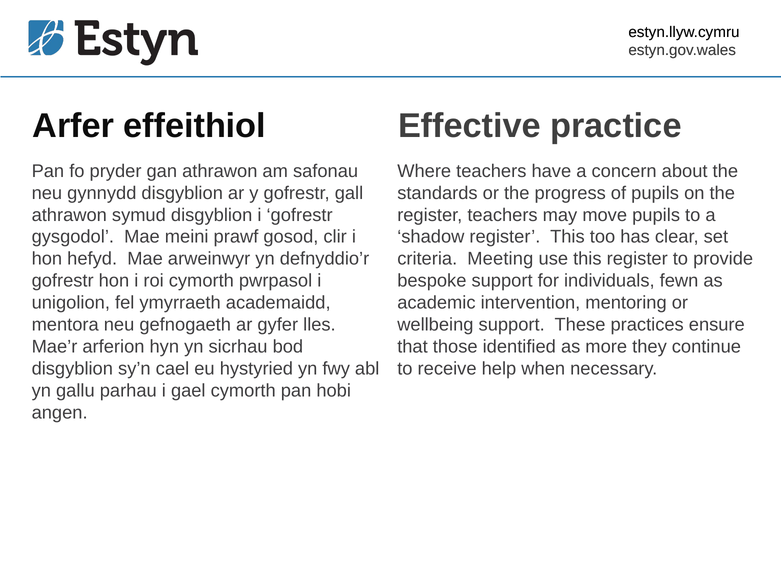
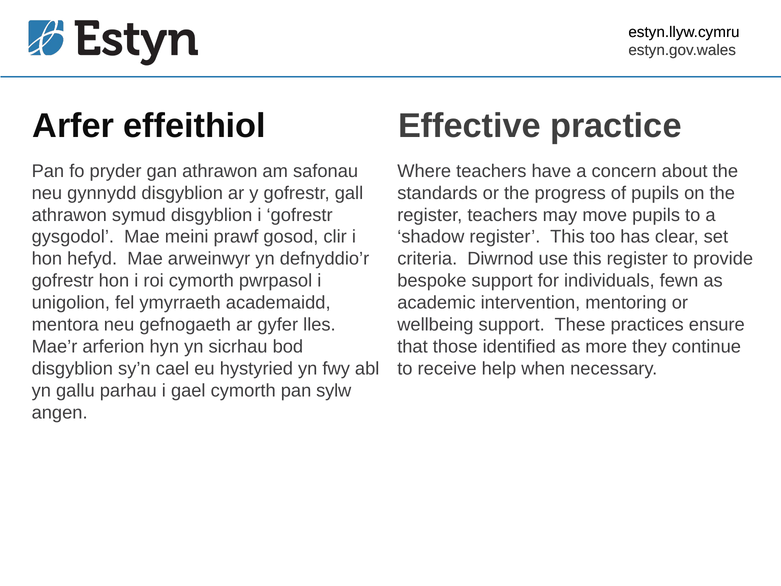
Meeting: Meeting -> Diwrnod (500, 259)
hobi: hobi -> sylw (334, 391)
